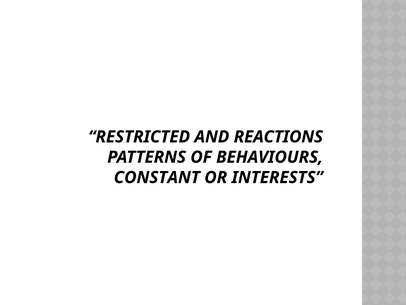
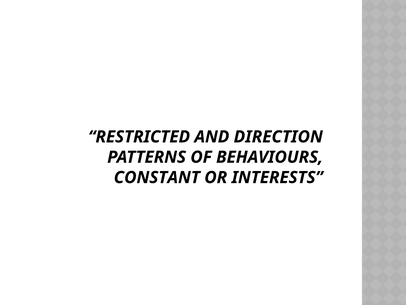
REACTIONS: REACTIONS -> DIRECTION (278, 137)
